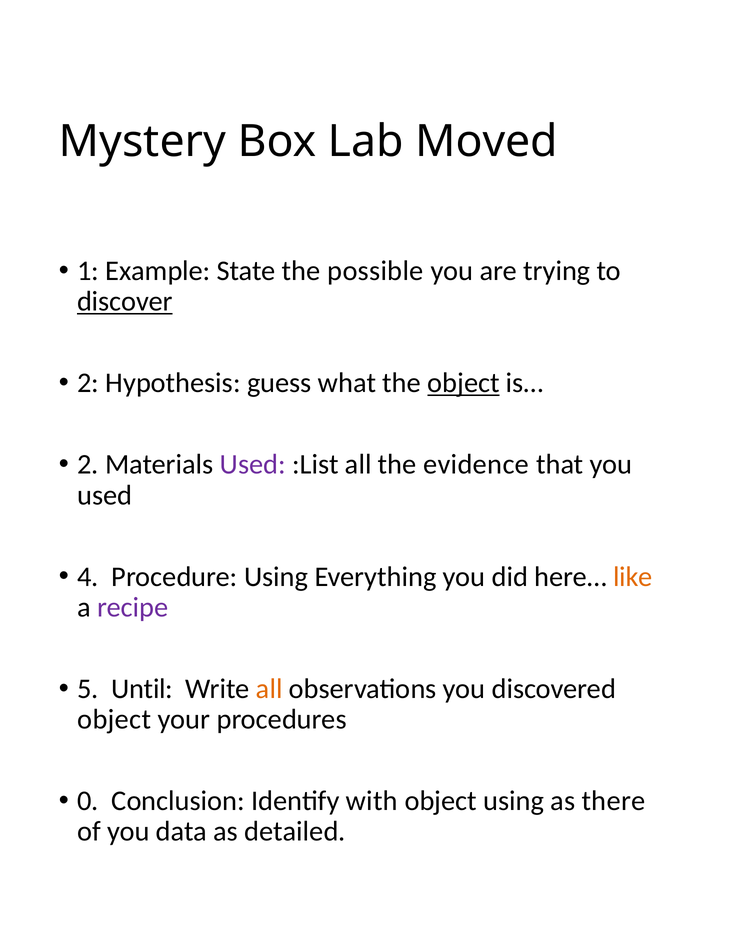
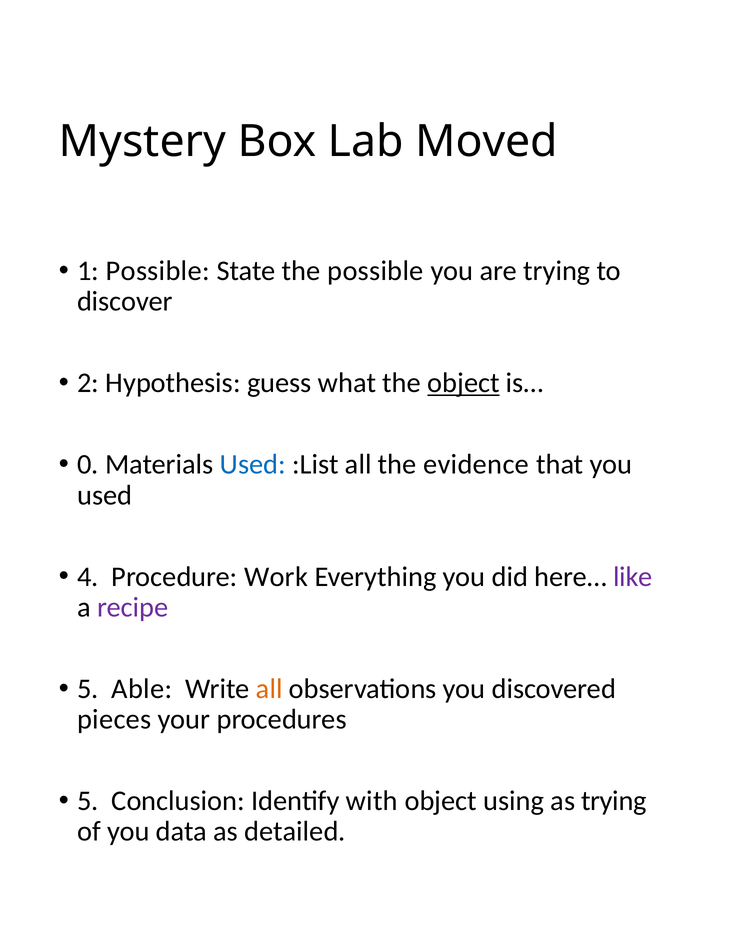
1 Example: Example -> Possible (158, 271)
discover underline: present -> none (125, 302)
2: 2 -> 0 (88, 465)
Used colour: purple -> blue (253, 465)
Procedure Using: Using -> Work (276, 577)
like colour: orange -> purple (633, 577)
Until: Until -> Able (142, 690)
object: object -> pieces (114, 720)
0: 0 -> 5 (88, 802)
as there: there -> trying (614, 802)
